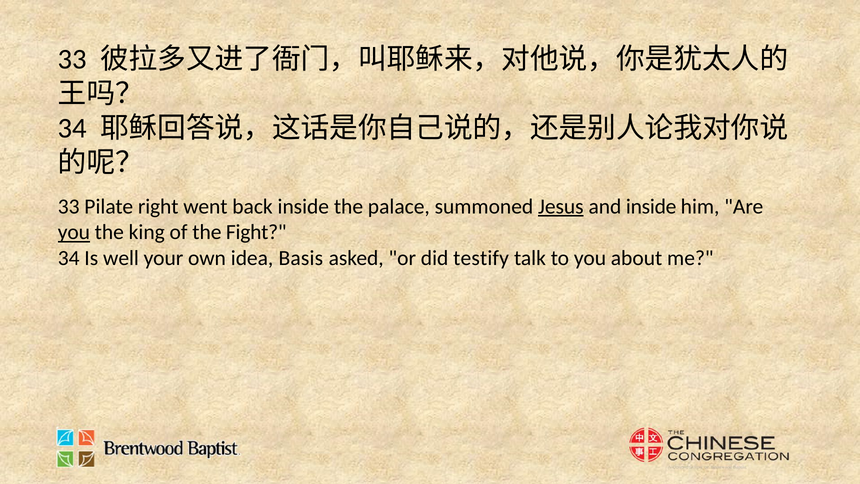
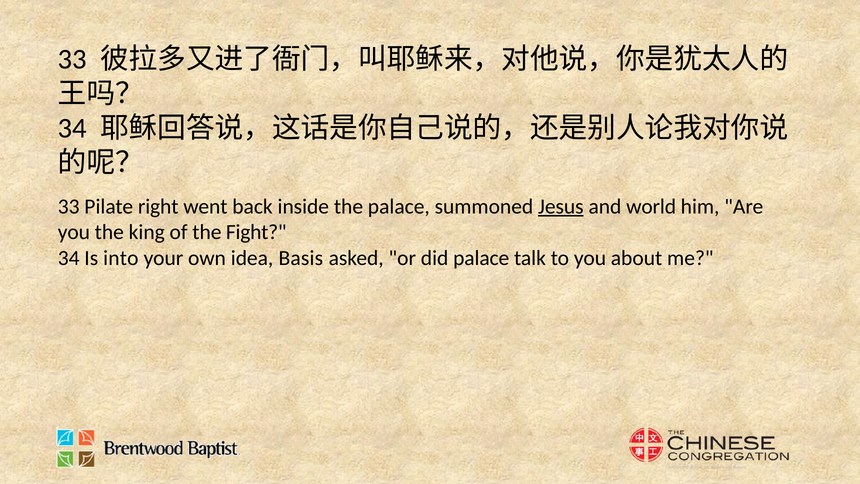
and inside: inside -> world (651, 206)
you underline: present -> none (74, 232)
well: well -> into (121, 258)
did testify: testify -> palace (481, 258)
